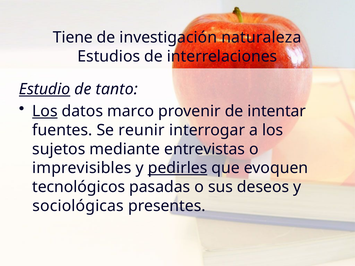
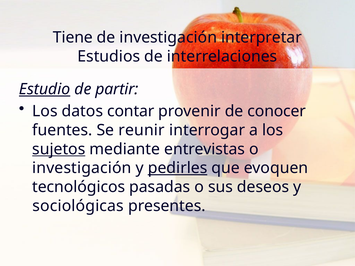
naturaleza: naturaleza -> interpretar (261, 37)
tanto: tanto -> partir (117, 89)
Los underline: present -> none (45, 111)
marco: marco -> contar (131, 111)
intentar: intentar -> conocer (277, 111)
sujetos underline: none -> present (59, 149)
imprevisibles: imprevisibles -> investigación (82, 168)
